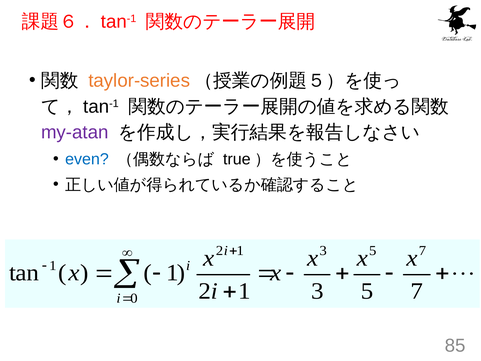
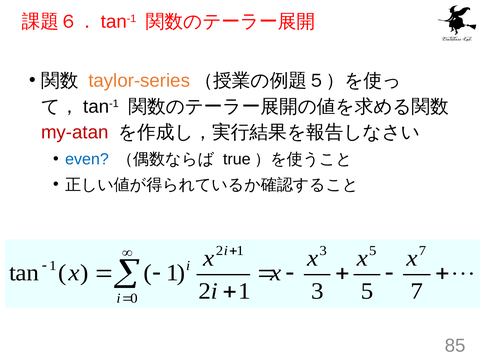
my-atan colour: purple -> red (75, 132)
